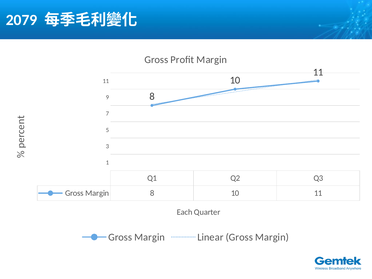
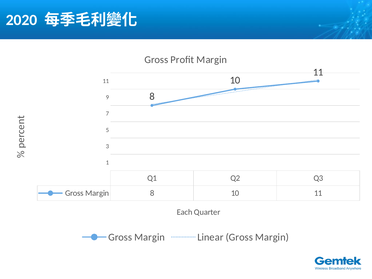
2079: 2079 -> 2020 (22, 20)
